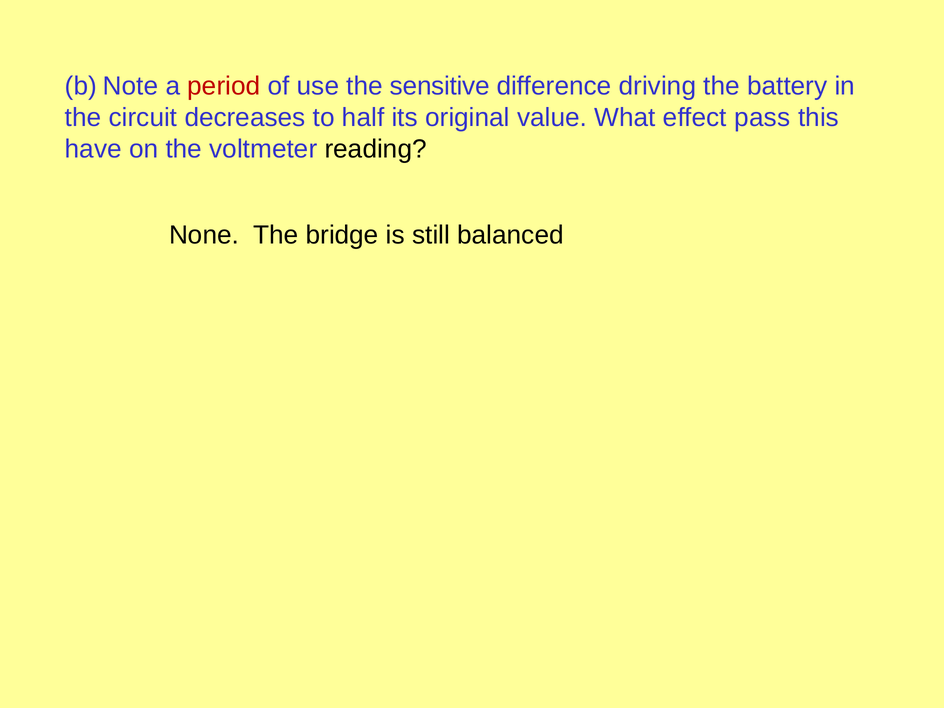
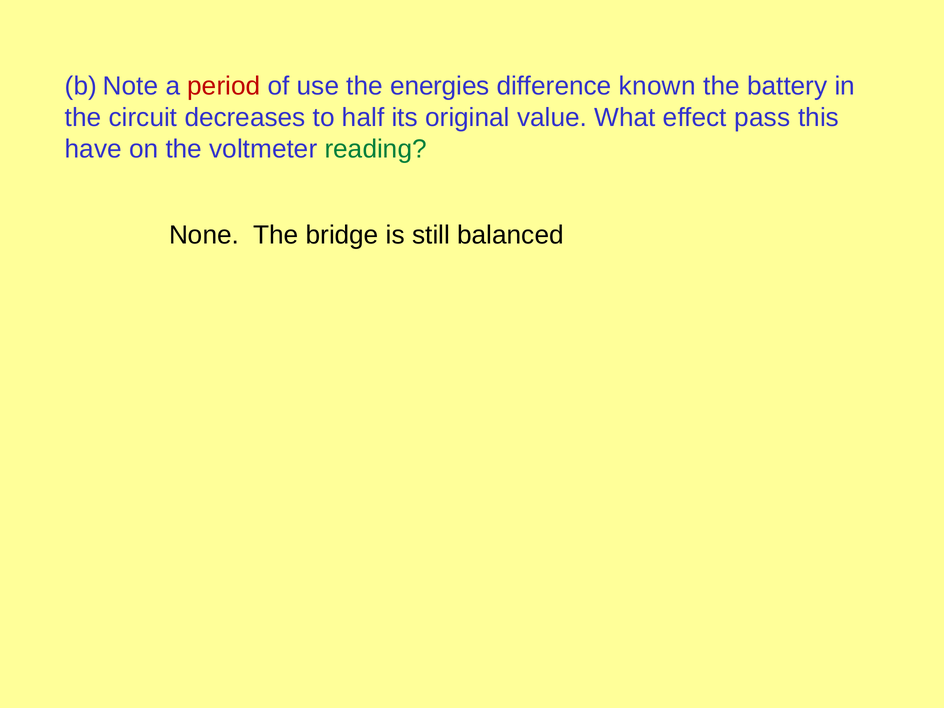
sensitive: sensitive -> energies (440, 86)
driving: driving -> known (657, 86)
reading colour: black -> green (376, 149)
